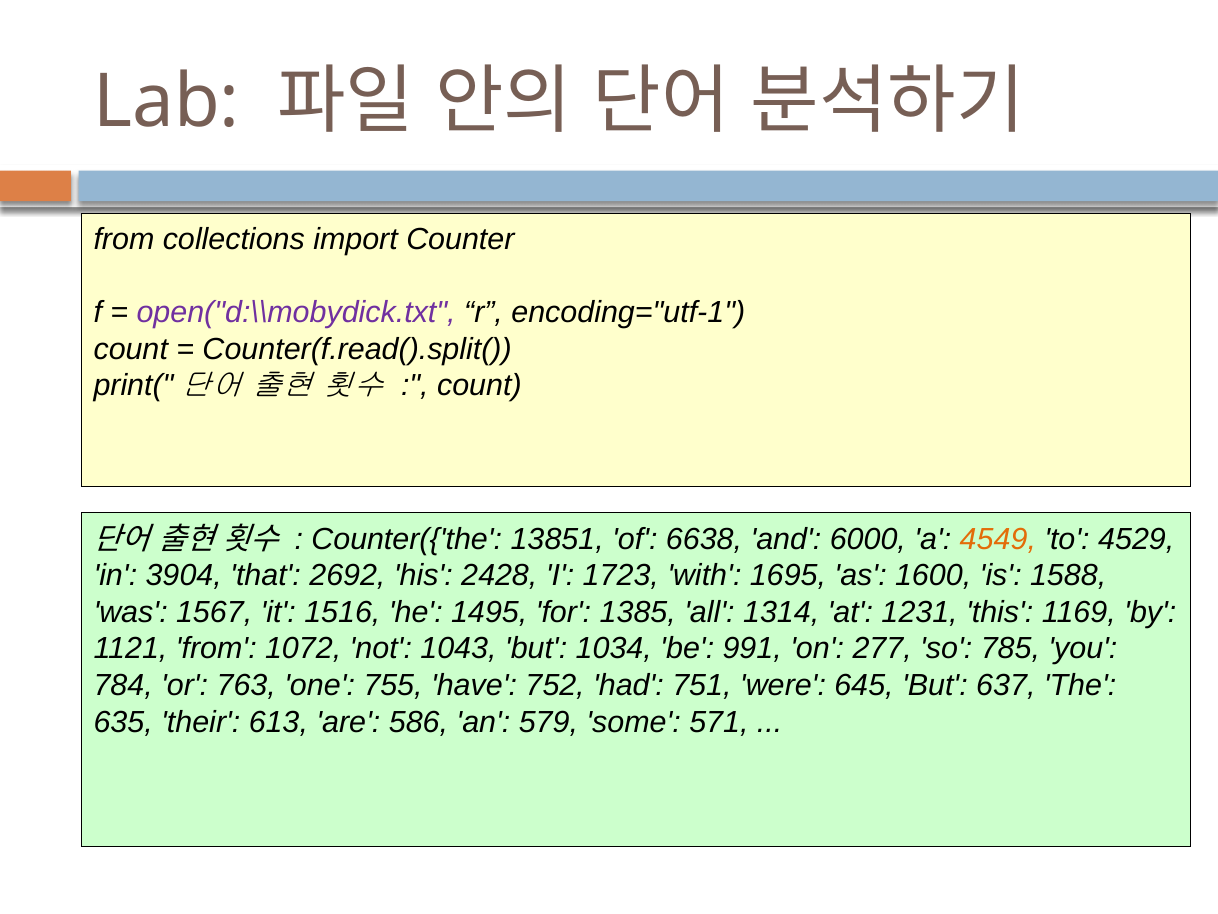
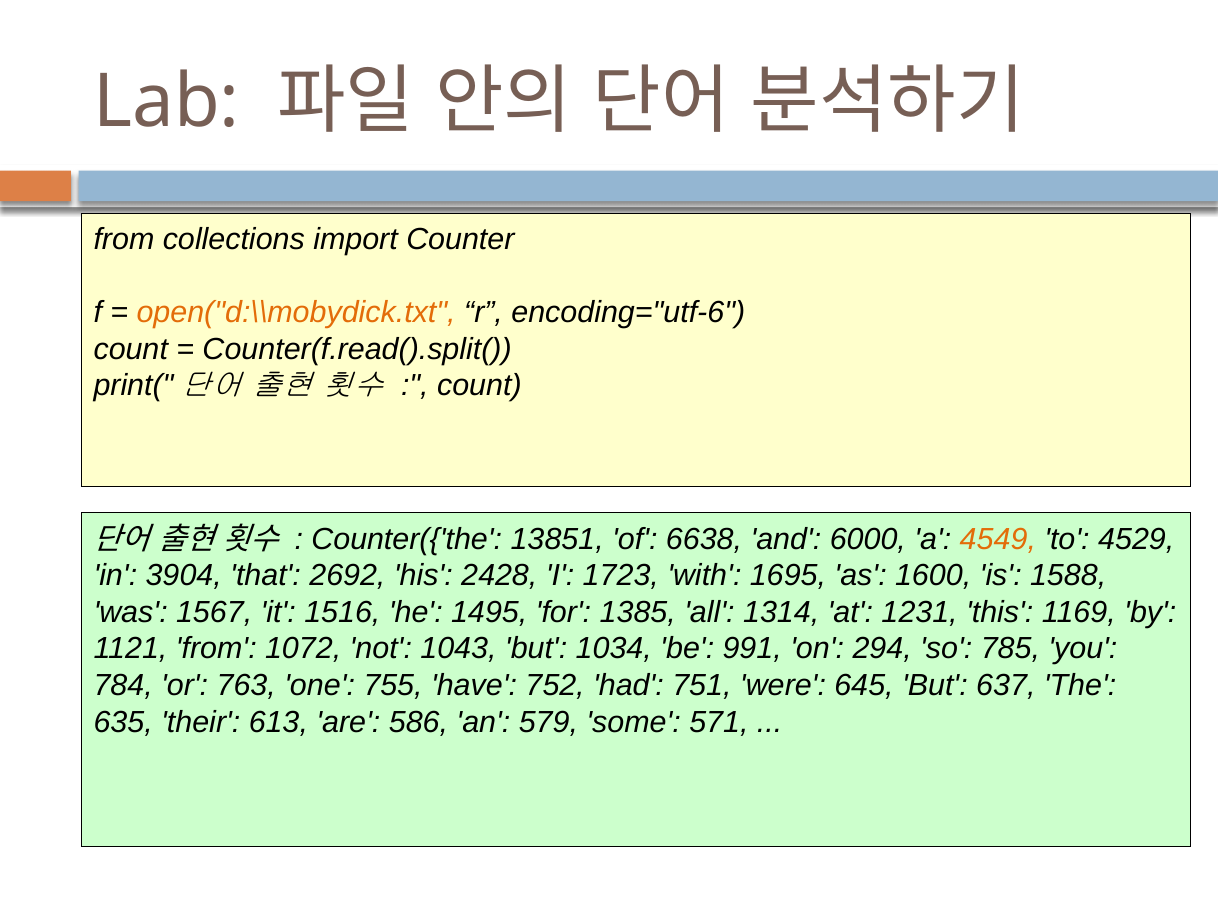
open("d:\\mobydick.txt colour: purple -> orange (296, 313)
encoding="utf-1: encoding="utf-1 -> encoding="utf-6 (628, 313)
277: 277 -> 294 (882, 649)
